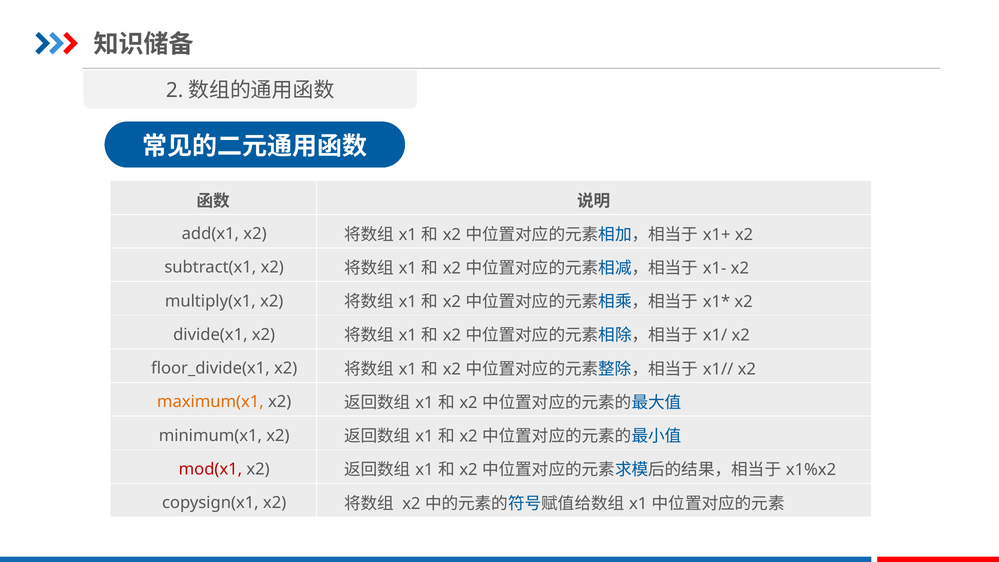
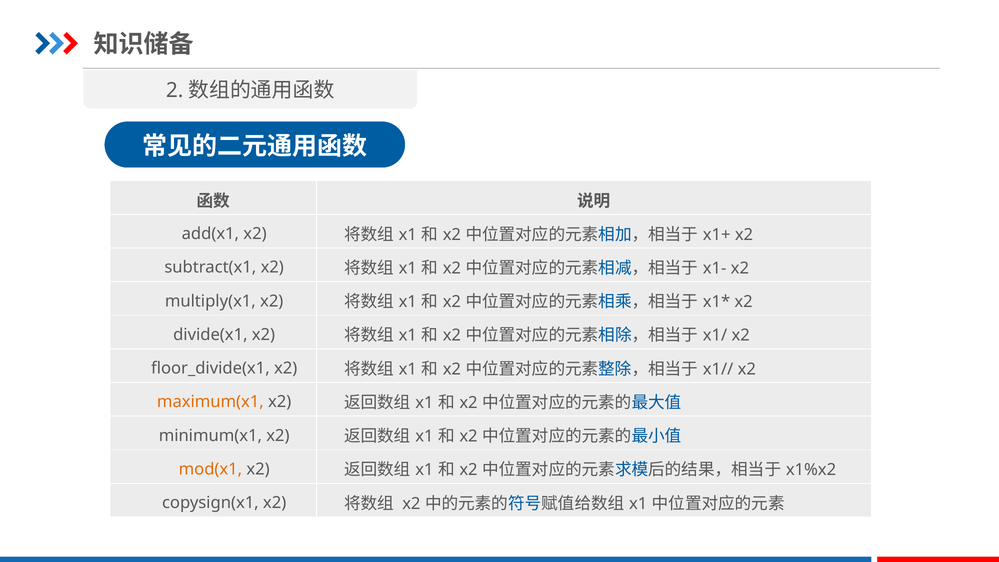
mod(x1 colour: red -> orange (210, 469)
